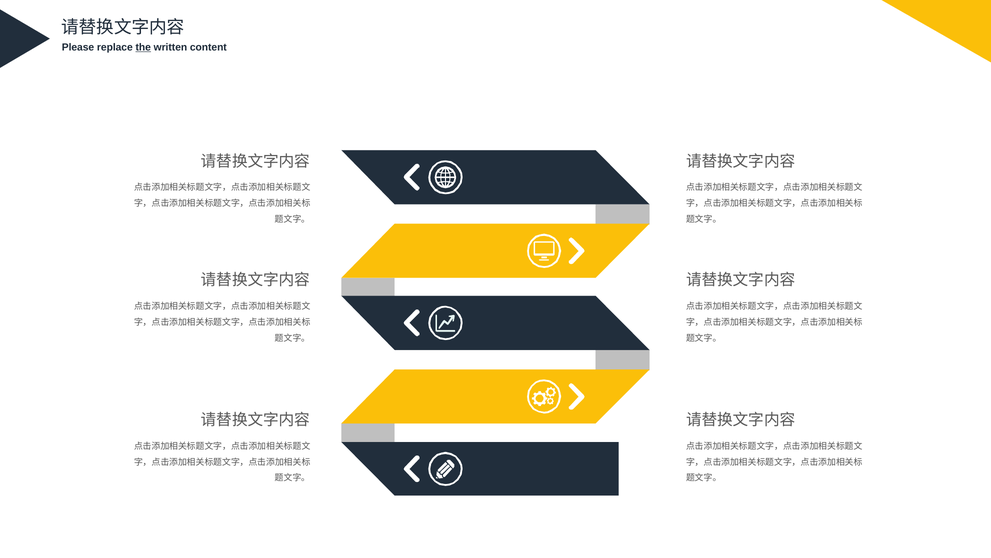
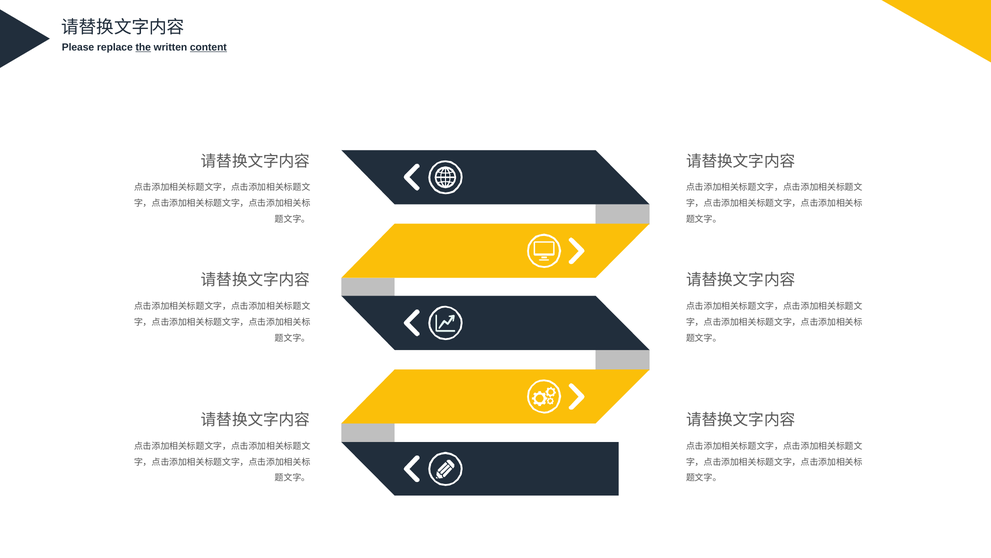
content underline: none -> present (208, 47)
